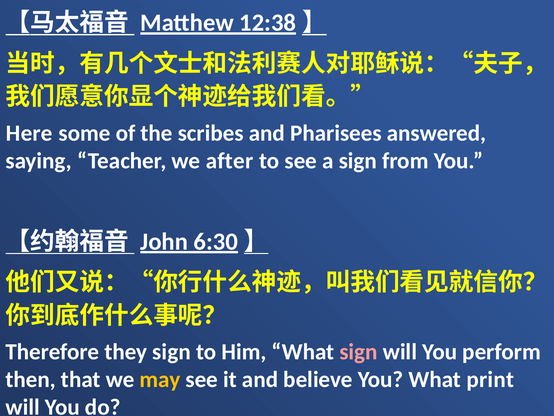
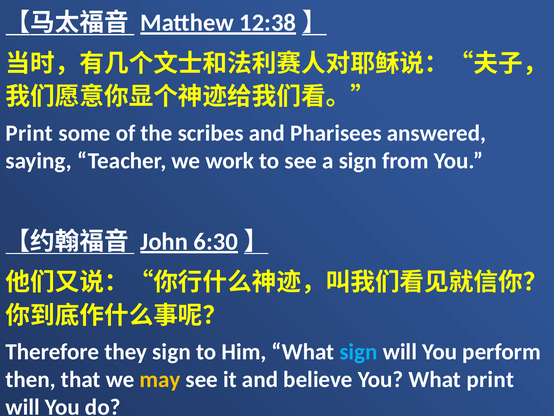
Here: Here -> Print (29, 133)
after: after -> work (230, 161)
sign colour: pink -> light blue (359, 351)
